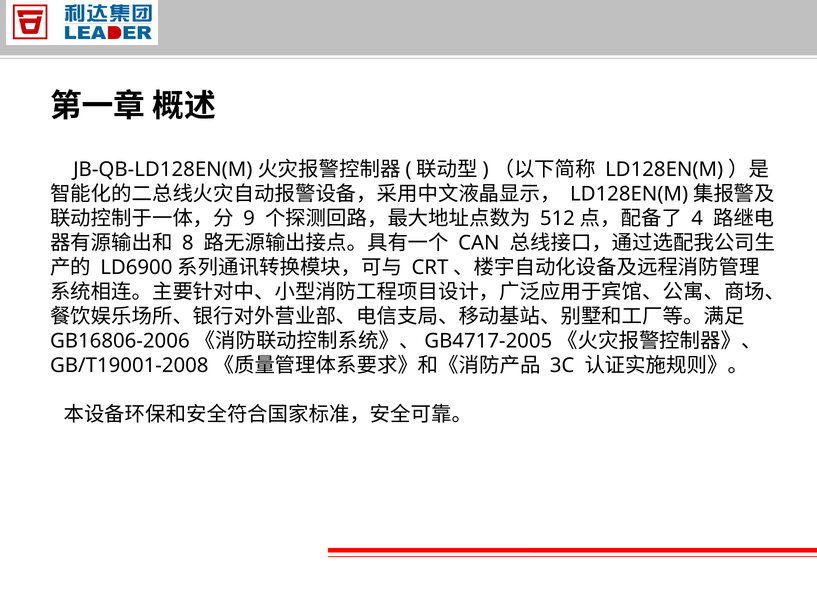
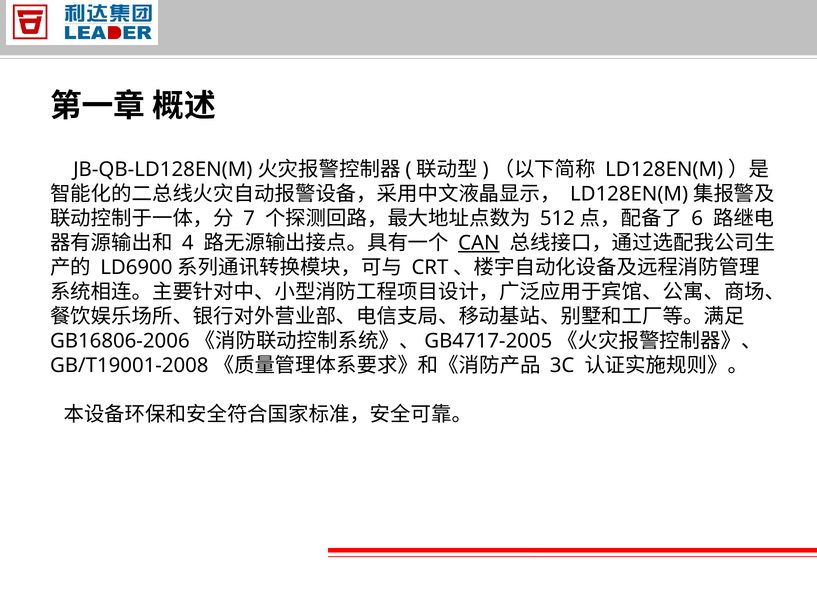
9: 9 -> 7 (249, 219)
4: 4 -> 6 (697, 219)
8: 8 -> 4 (188, 243)
CAN underline: none -> present (479, 243)
